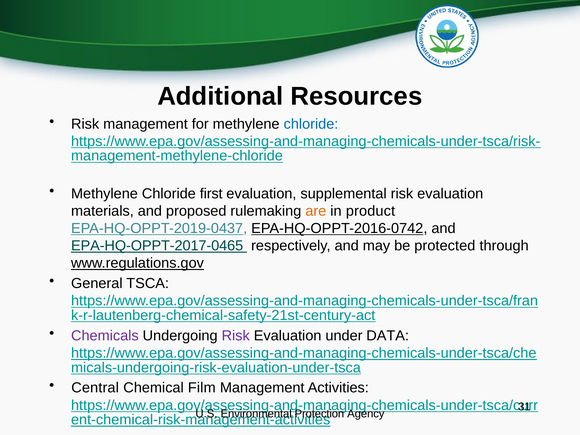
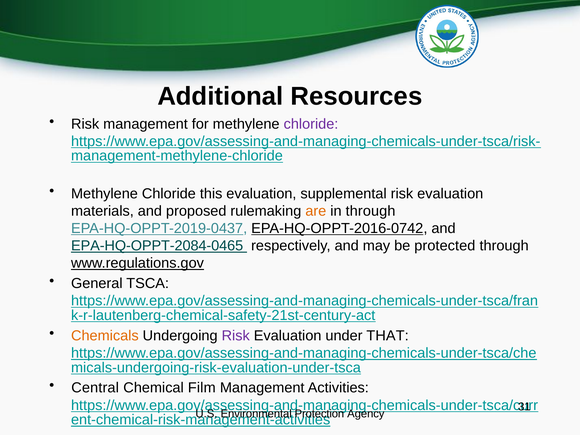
chloride colour: blue -> purple (311, 124)
first: first -> this (211, 194)
in product: product -> through (371, 211)
EPA-HQ-OPPT-2017-0465: EPA-HQ-OPPT-2017-0465 -> EPA-HQ-OPPT-2084-0465 (157, 246)
Chemicals colour: purple -> orange (105, 336)
DATA: DATA -> THAT (388, 336)
